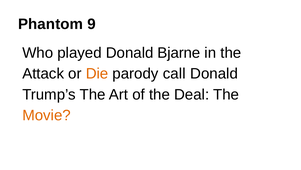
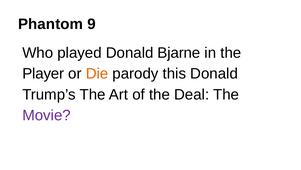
Attack: Attack -> Player (43, 73)
call: call -> this (174, 73)
Movie colour: orange -> purple (47, 115)
